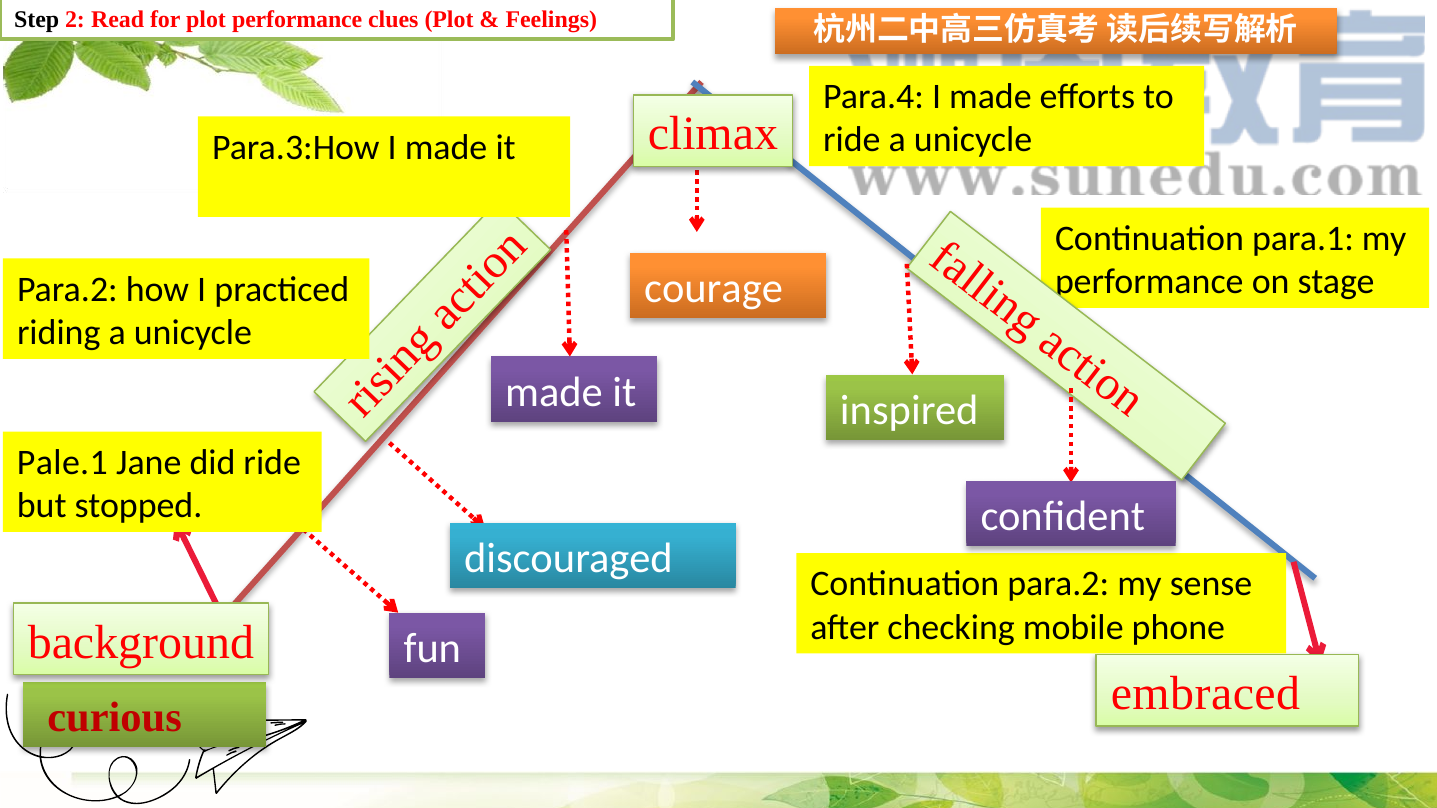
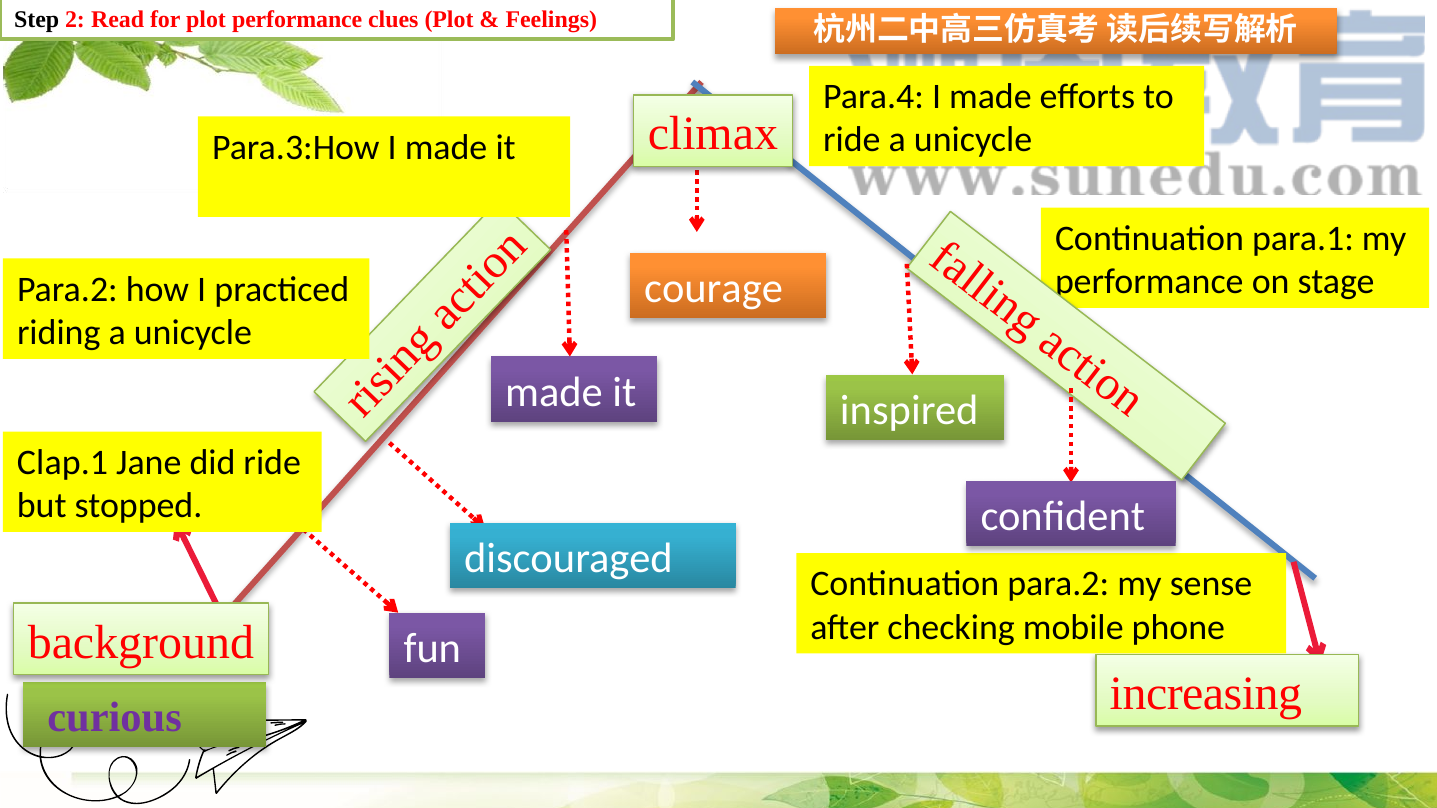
Pale.1: Pale.1 -> Clap.1 (63, 463)
embraced: embraced -> increasing (1206, 694)
curious colour: red -> purple (115, 718)
